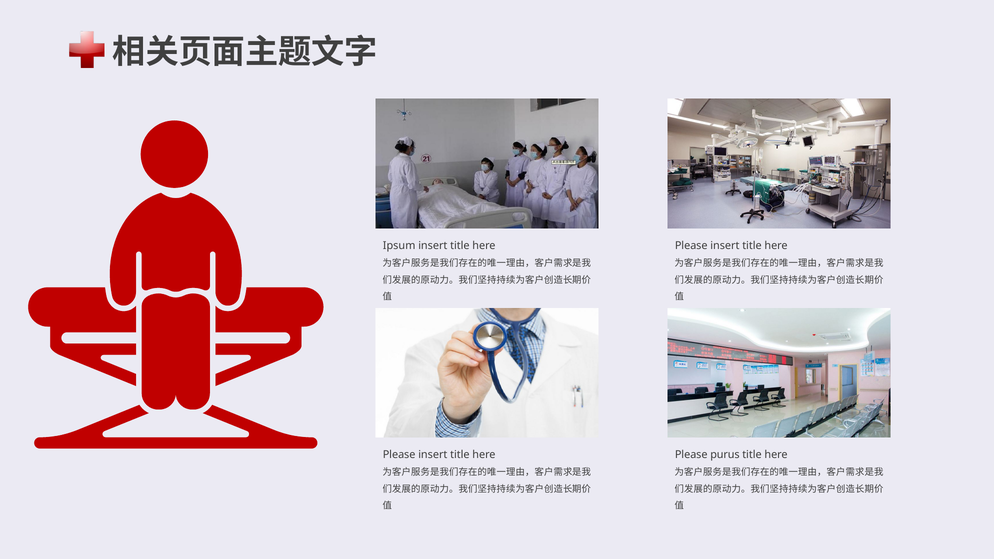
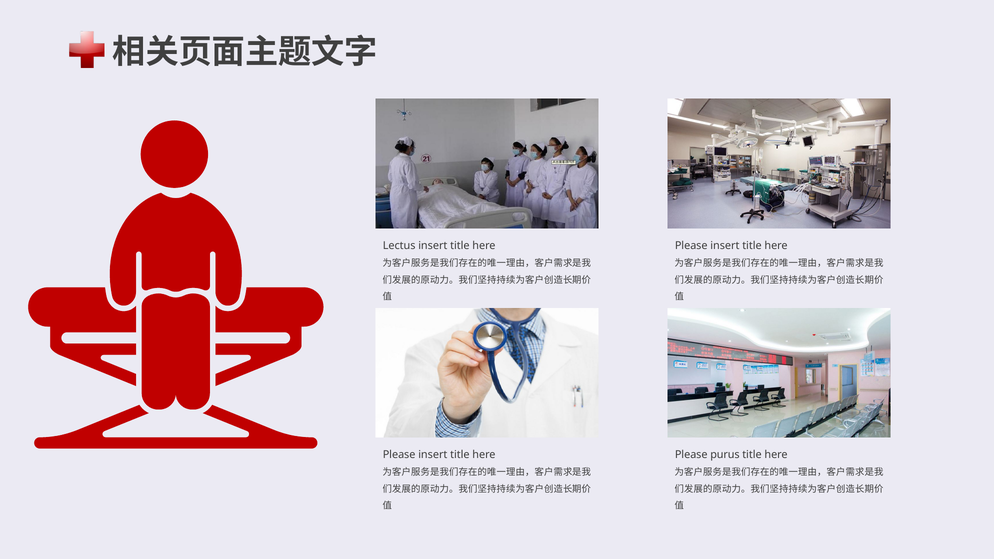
Ipsum: Ipsum -> Lectus (399, 246)
